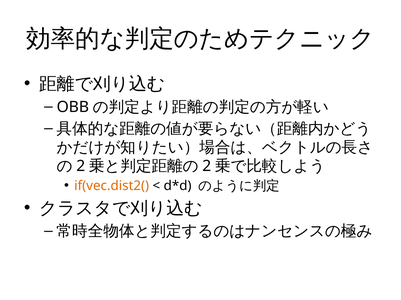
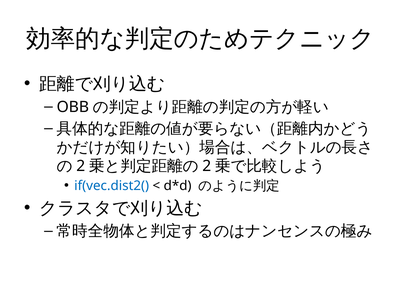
if(vec.dist2( colour: orange -> blue (112, 186)
